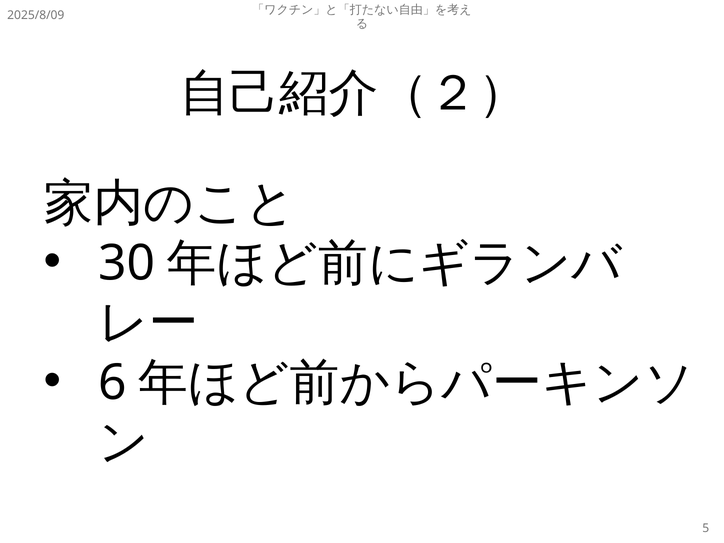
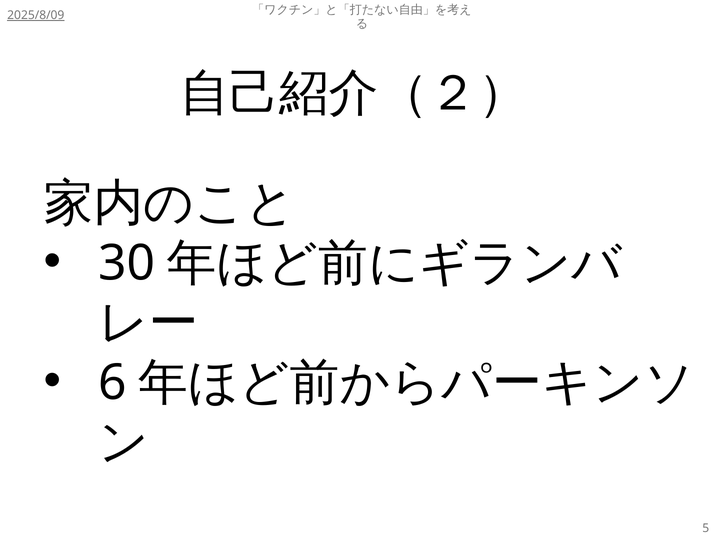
2025/8/09 underline: none -> present (36, 15)
